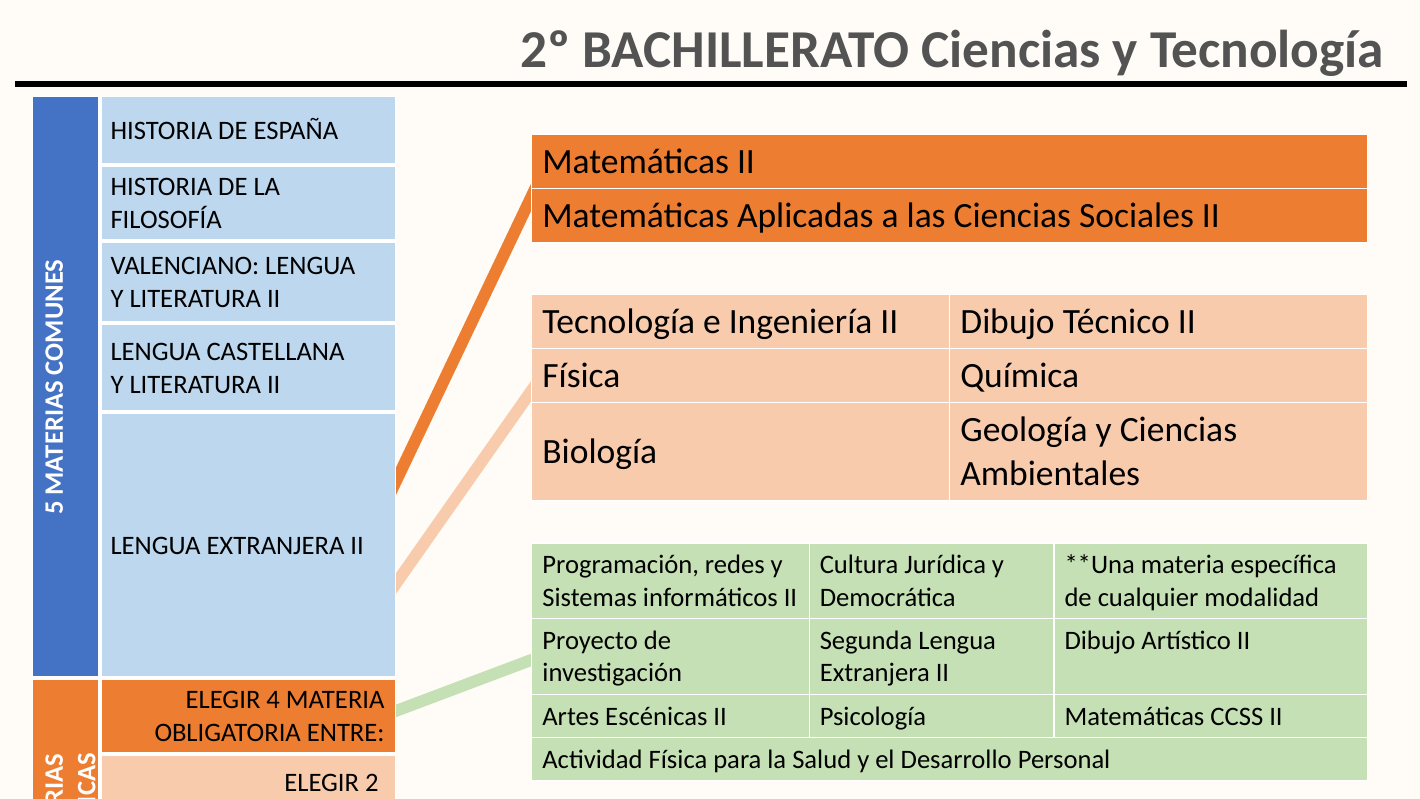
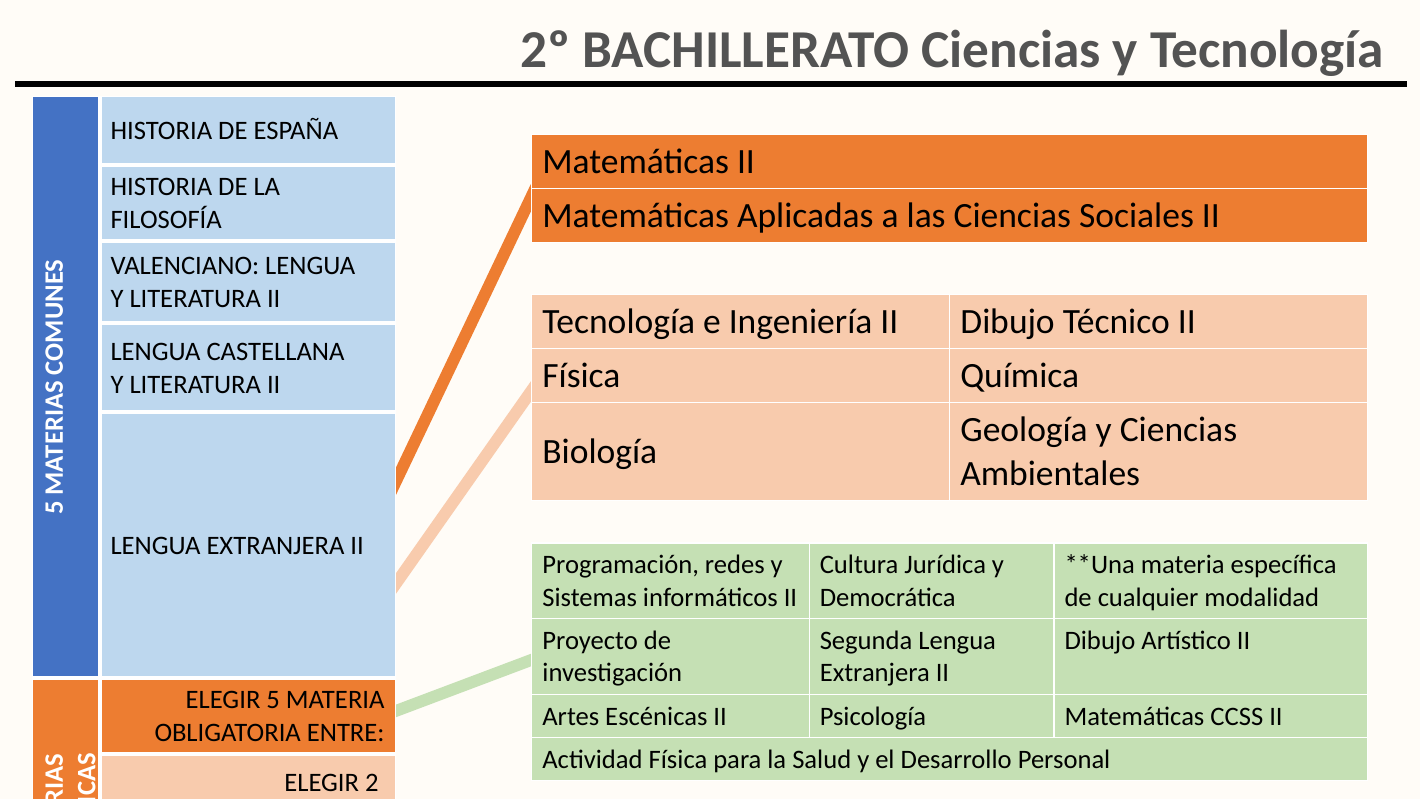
ELEGIR 4: 4 -> 5 (273, 700)
